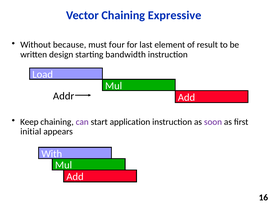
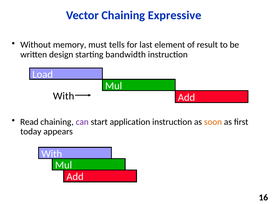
because: because -> memory (70, 45)
four: four -> tells (117, 45)
Addr: Addr -> With (64, 96)
Keep: Keep -> Read (29, 122)
soon colour: purple -> orange (213, 122)
initial: initial -> today (31, 132)
